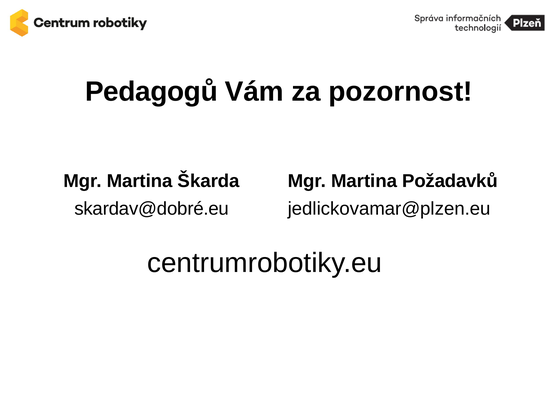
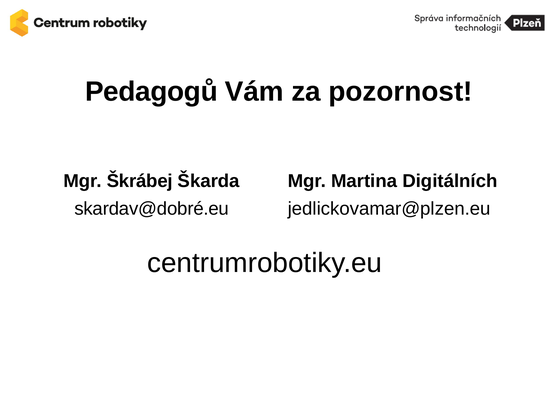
Martina: Martina -> Škrábej (140, 181)
Požadavků: Požadavků -> Digitálních (450, 181)
